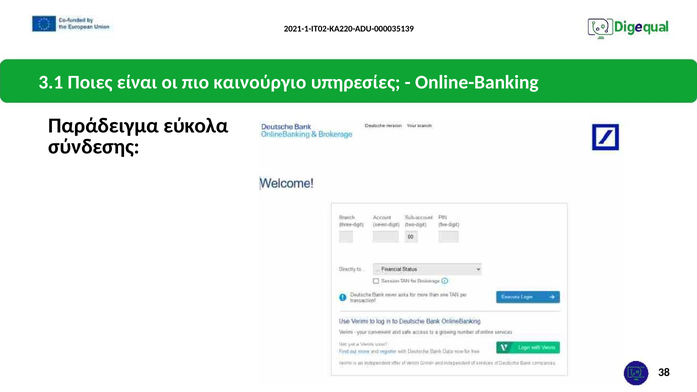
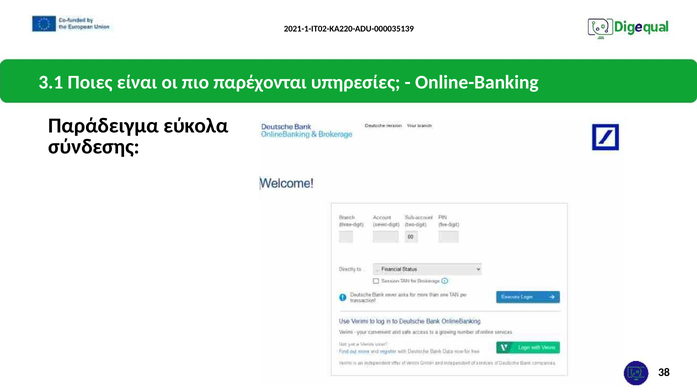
καινούργιο: καινούργιο -> παρέχονται (260, 82)
